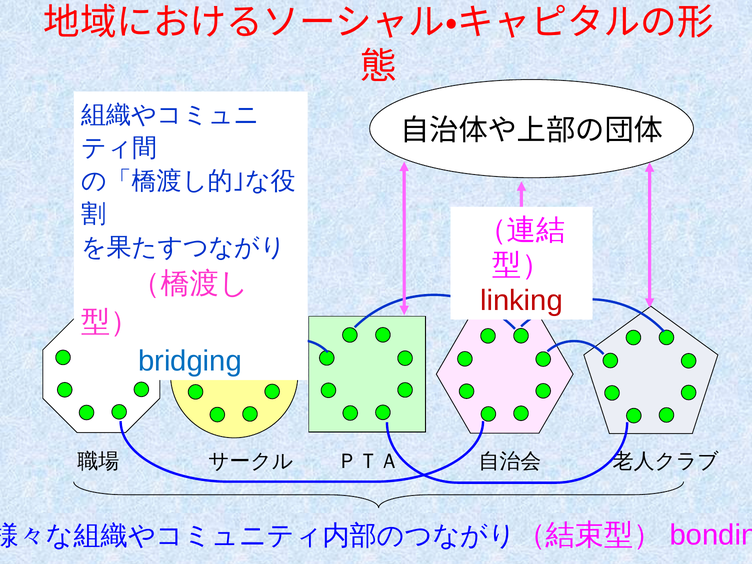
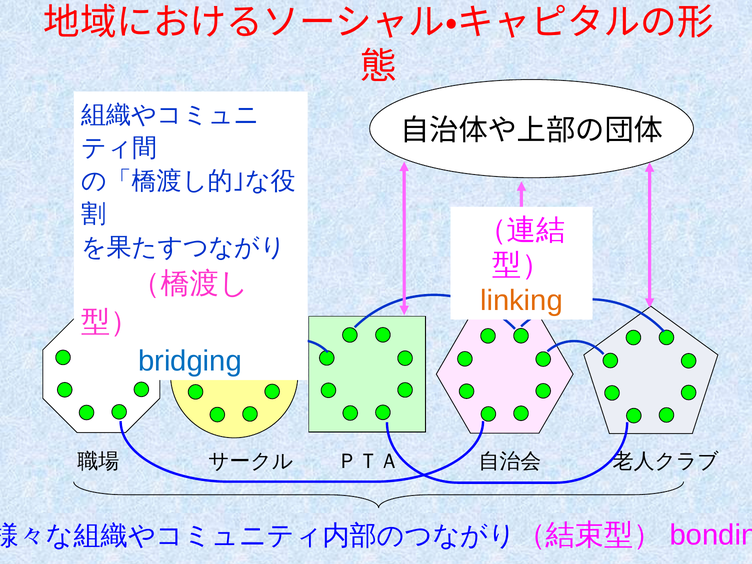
linking colour: red -> orange (522, 300)
